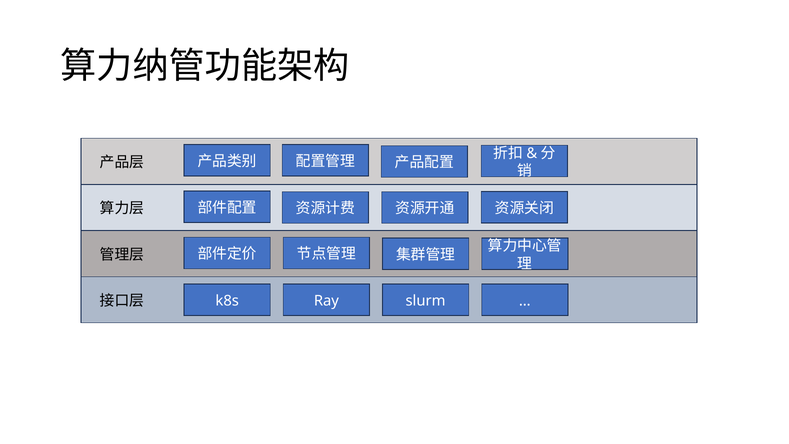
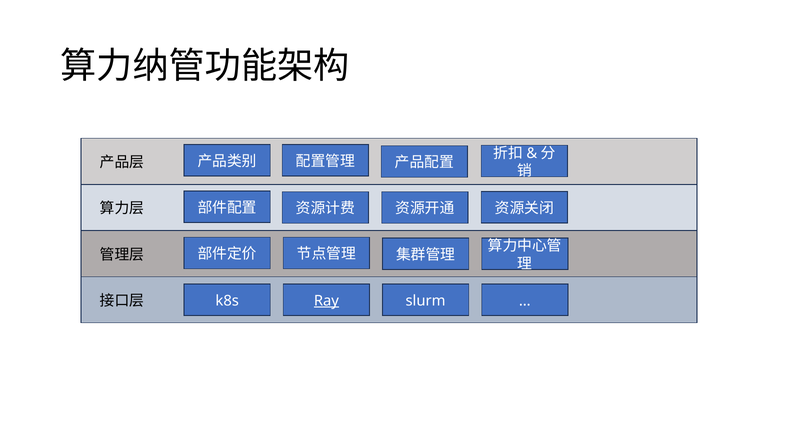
Ray underline: none -> present (326, 301)
